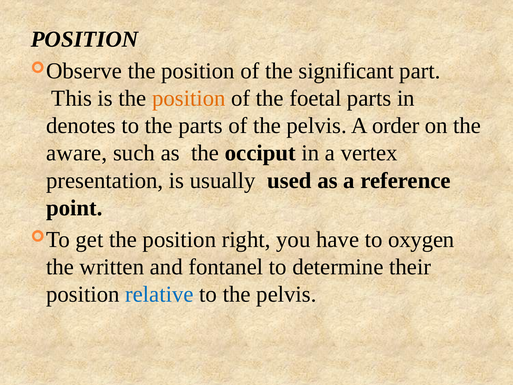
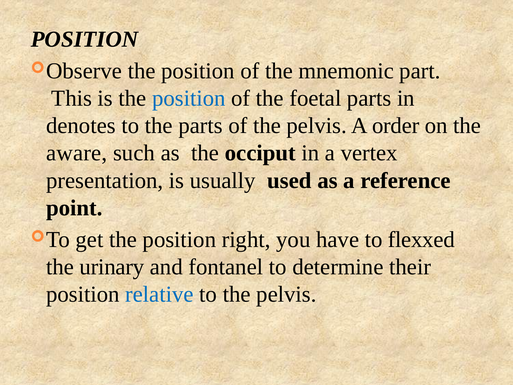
significant: significant -> mnemonic (346, 71)
position colour: orange -> blue (189, 98)
oxygen: oxygen -> flexxed (421, 239)
written: written -> urinary (112, 267)
